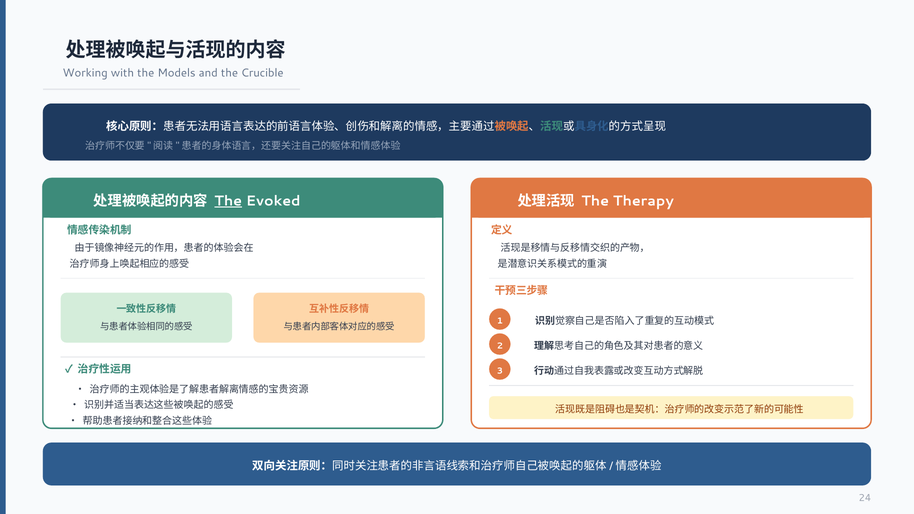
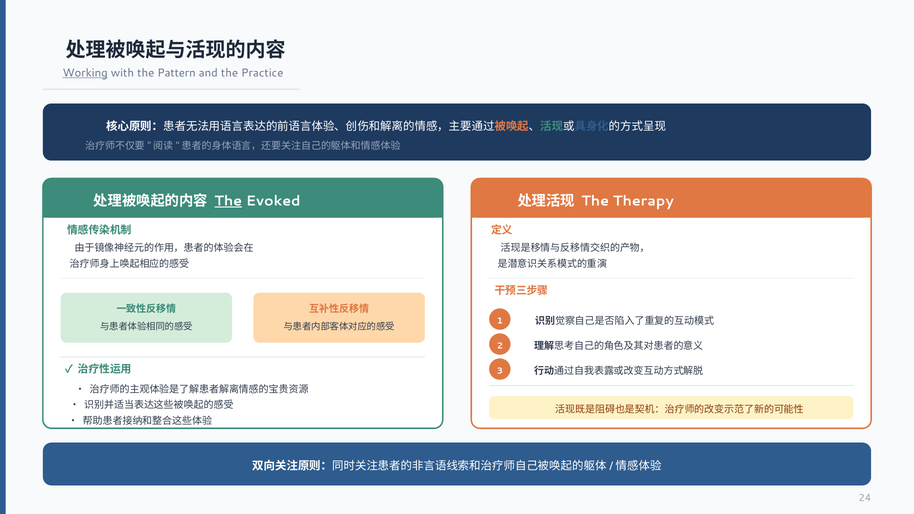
Working underline: none -> present (85, 73)
Models: Models -> Pattern (177, 73)
Crucible: Crucible -> Practice (262, 73)
